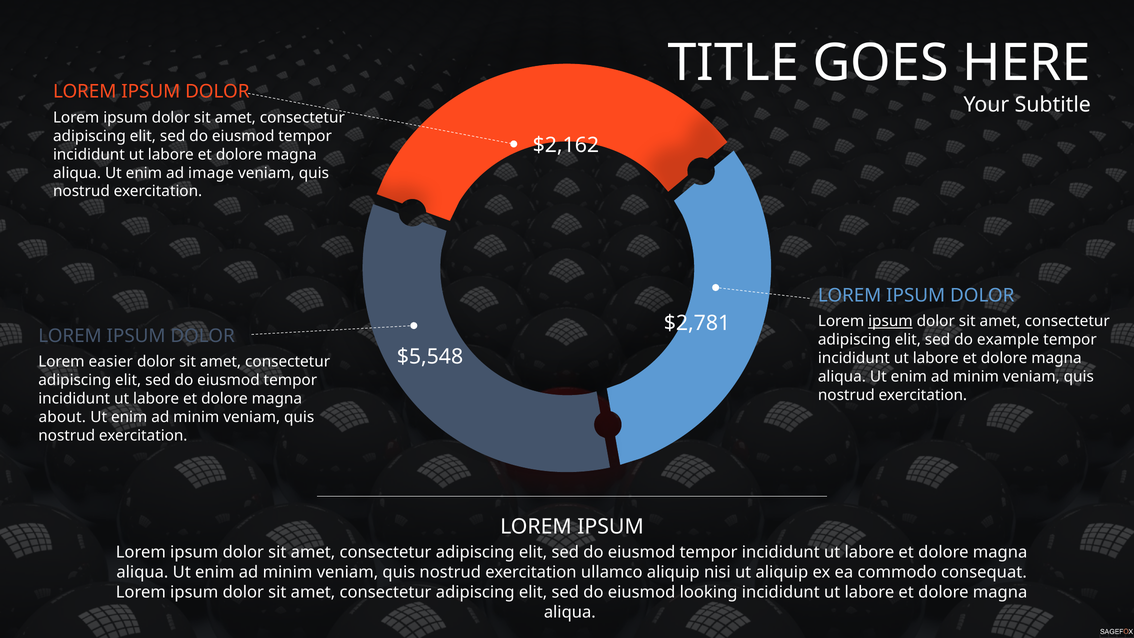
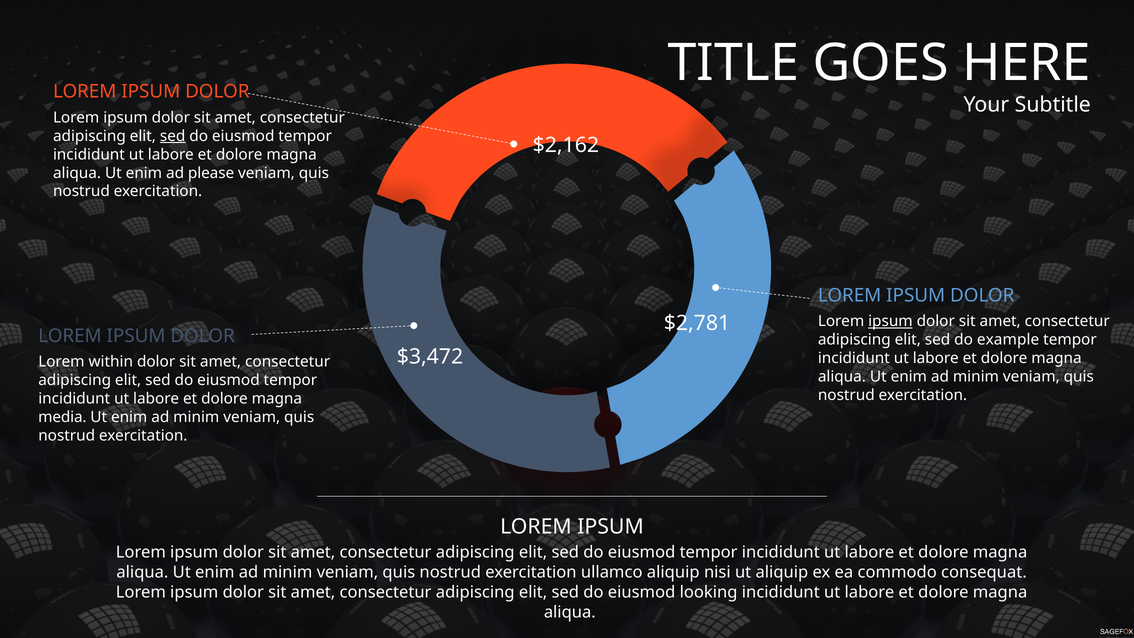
sed underline: none -> present (173, 136)
image: image -> please (211, 173)
$5,548: $5,548 -> $3,472 (430, 357)
easier: easier -> within (111, 362)
about: about -> media (62, 417)
